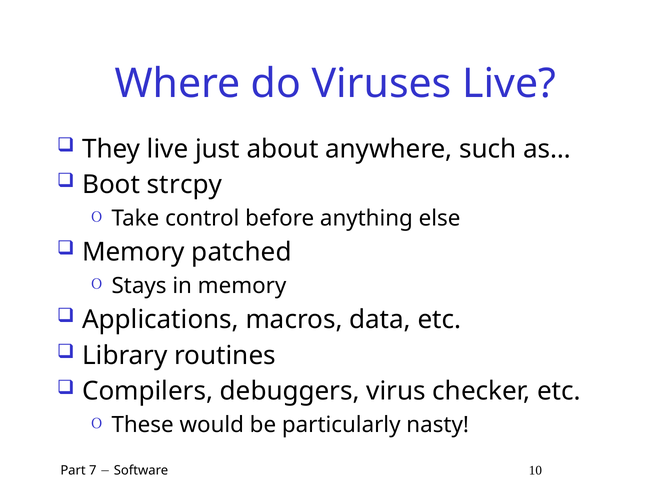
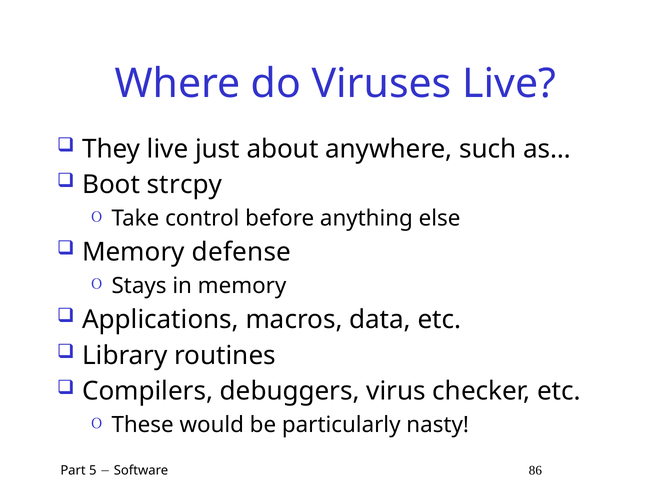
patched: patched -> defense (241, 252)
7: 7 -> 5 (93, 471)
10: 10 -> 86 (535, 471)
